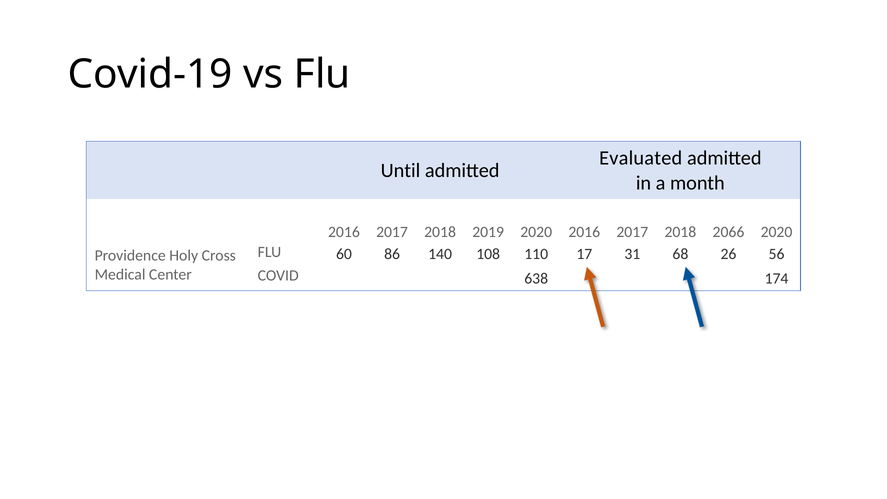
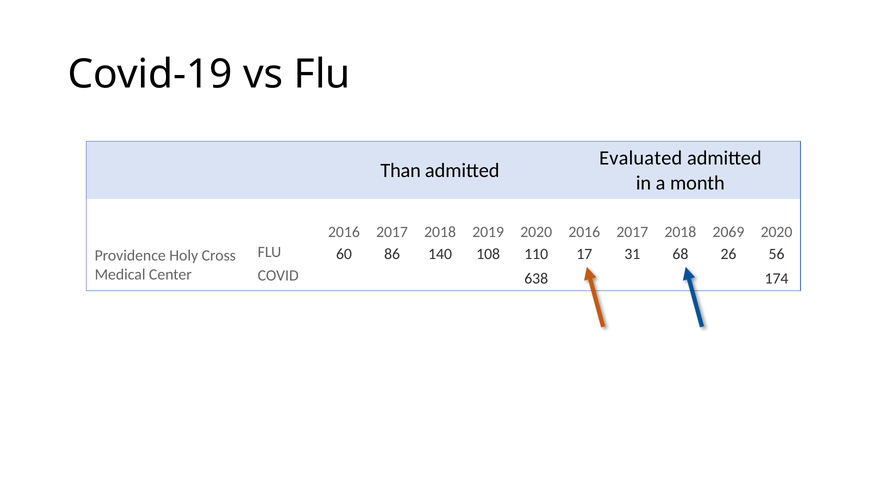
Until: Until -> Than (401, 170)
2066: 2066 -> 2069 (728, 232)
